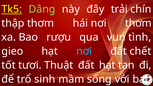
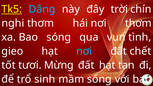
Dâng colour: light green -> light blue (42, 9)
trải: trải -> trời (119, 9)
thập: thập -> nghi (13, 23)
rượu: rượu -> sóng (59, 37)
Thuật: Thuật -> Mừng (59, 65)
